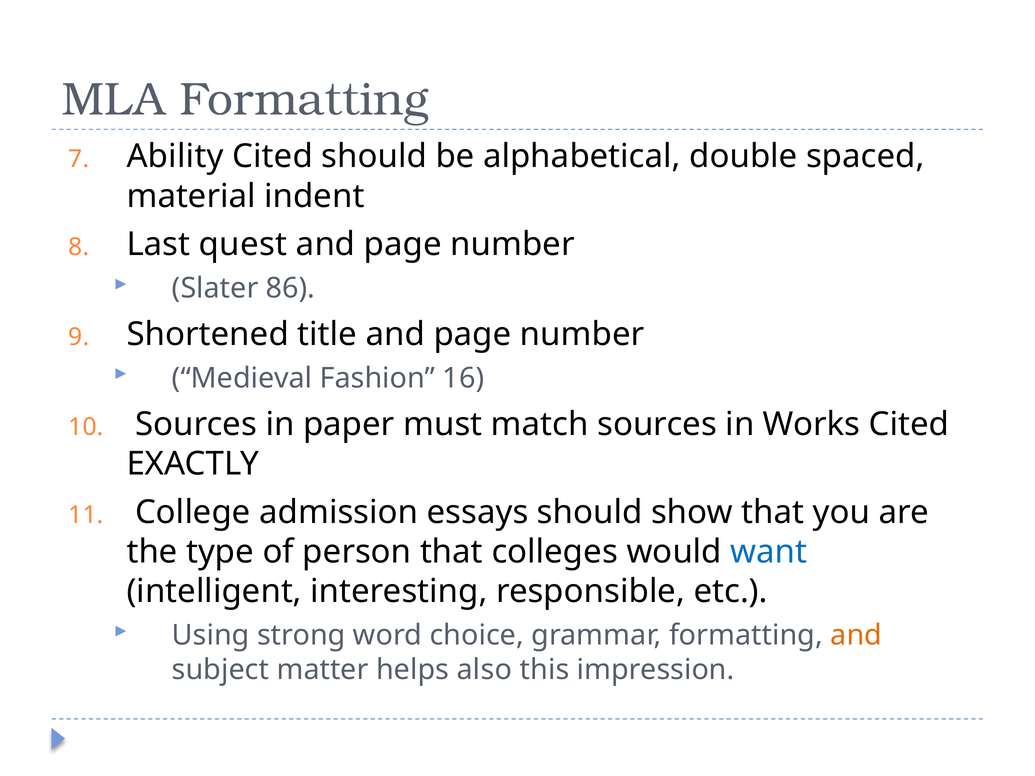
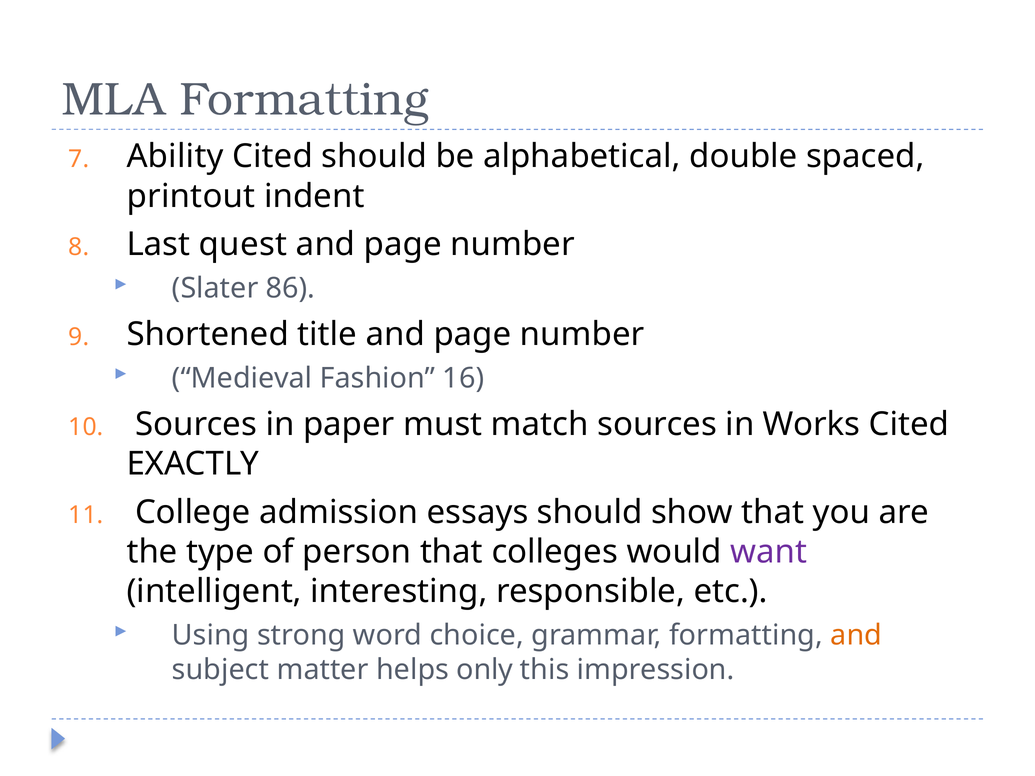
material: material -> printout (191, 196)
want colour: blue -> purple (769, 552)
also: also -> only (485, 670)
